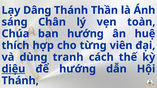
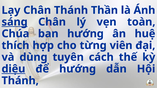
Lạy Dâng: Dâng -> Chân (37, 10)
sáng underline: none -> present (15, 22)
tranh: tranh -> tuyên (68, 57)
